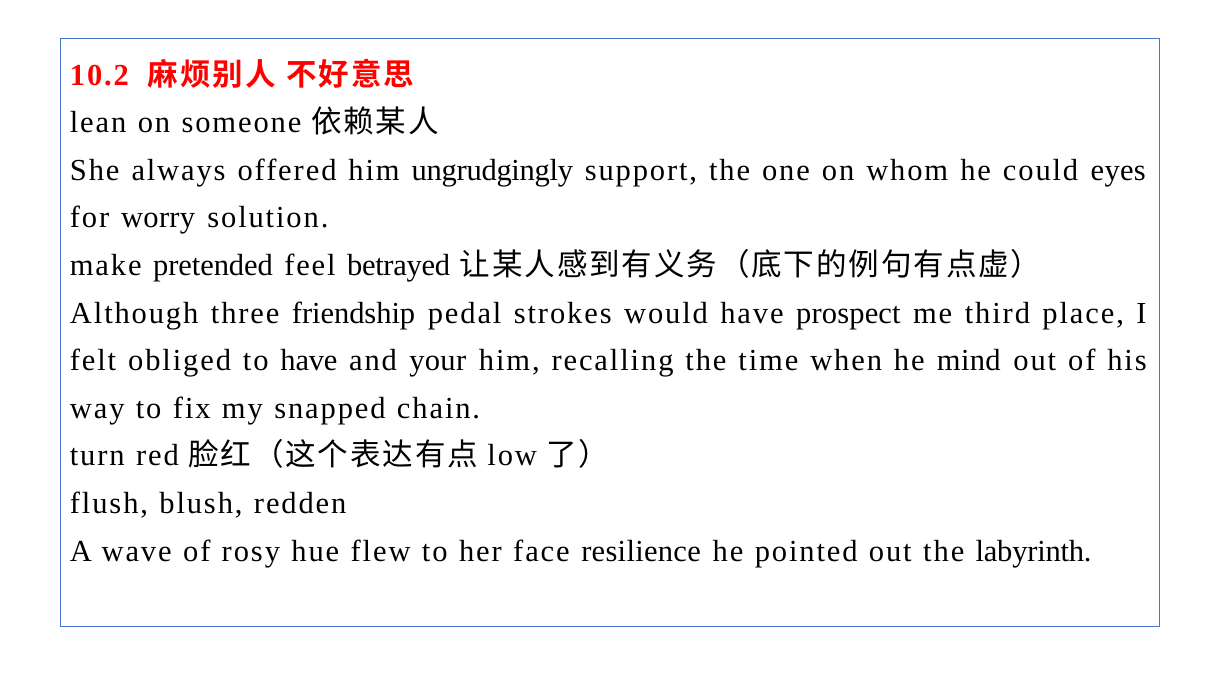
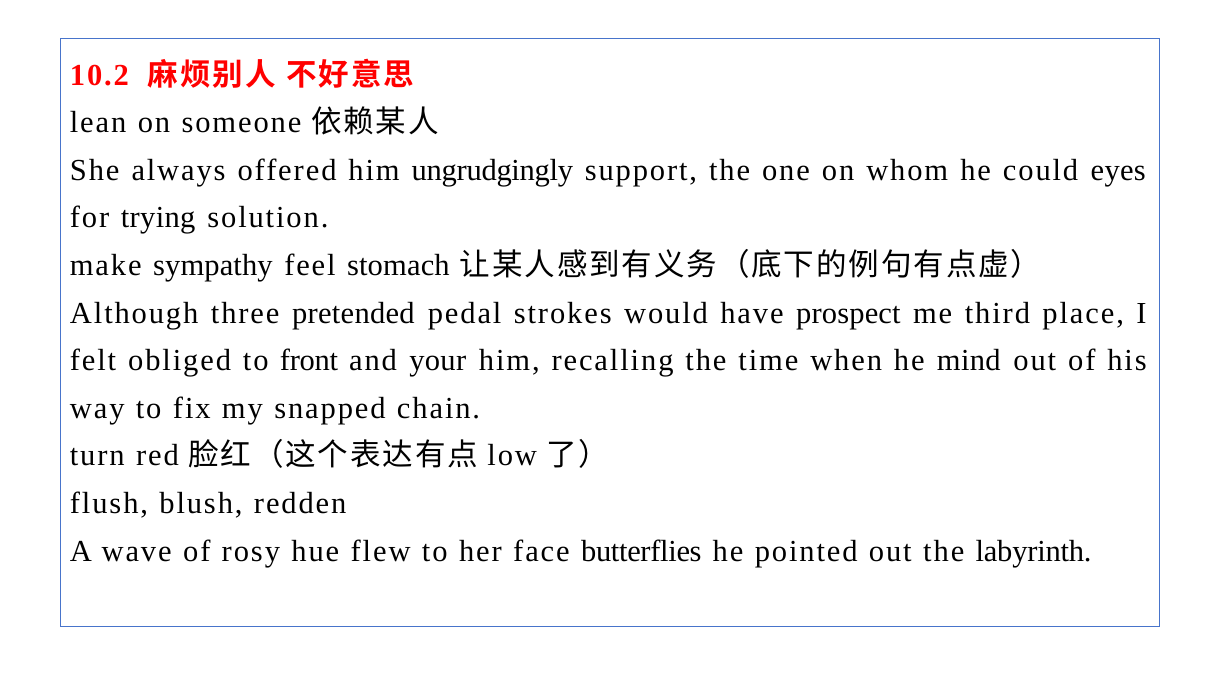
worry: worry -> trying (158, 218)
pretended: pretended -> sympathy (213, 265)
betrayed: betrayed -> stomach (398, 265)
friendship: friendship -> pretended (353, 313)
to have: have -> front (309, 360)
resilience: resilience -> butterflies (641, 551)
